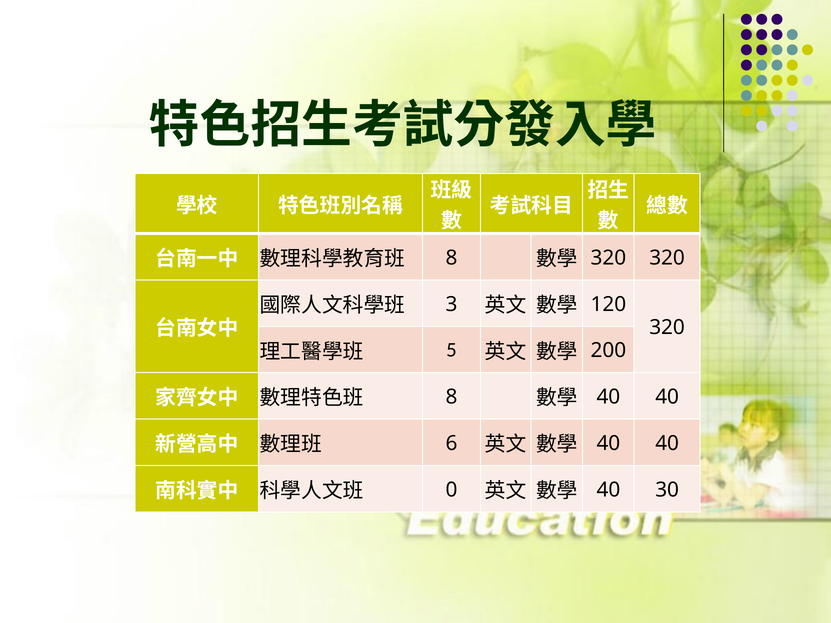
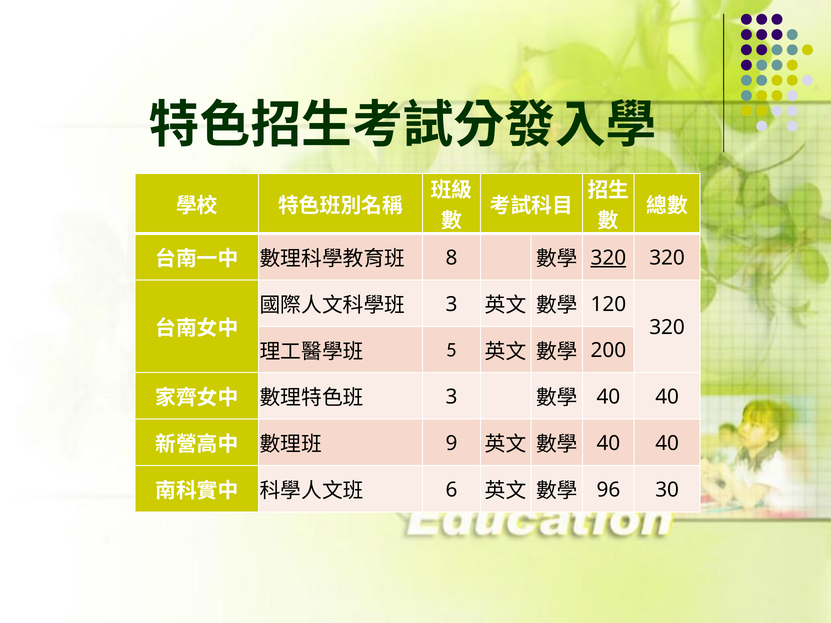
320 underline: none -> present (608, 258)
8: 8 -> 3 (452, 397)
6: 6 -> 9 (452, 444)
0: 0 -> 6 (452, 490)
40: 40 -> 96 (608, 490)
